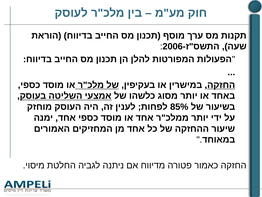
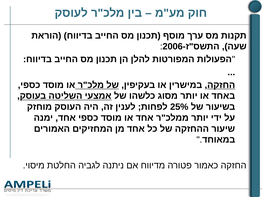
85%: 85% -> 25% (179, 107)
